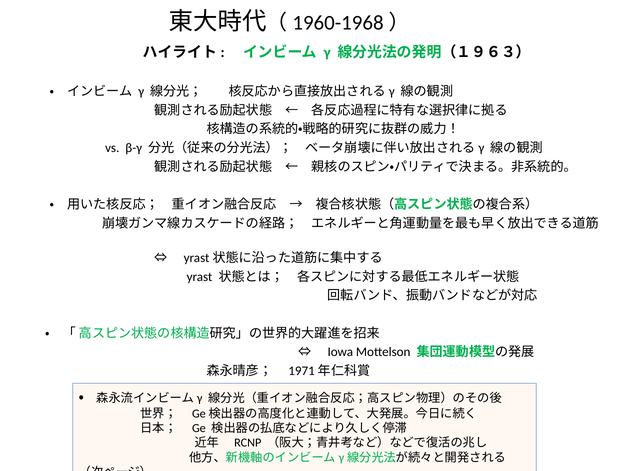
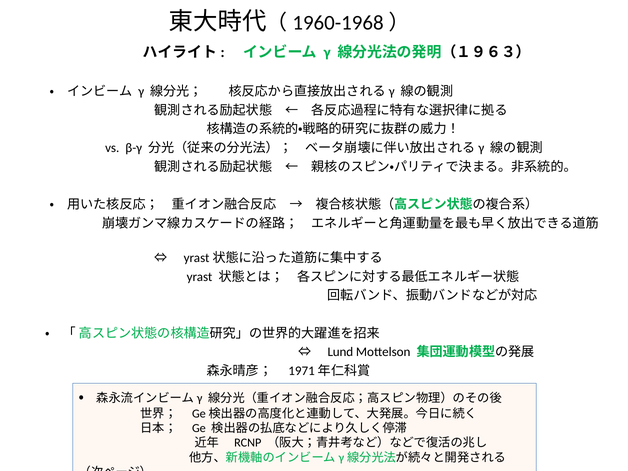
Iowa: Iowa -> Lund (340, 352)
